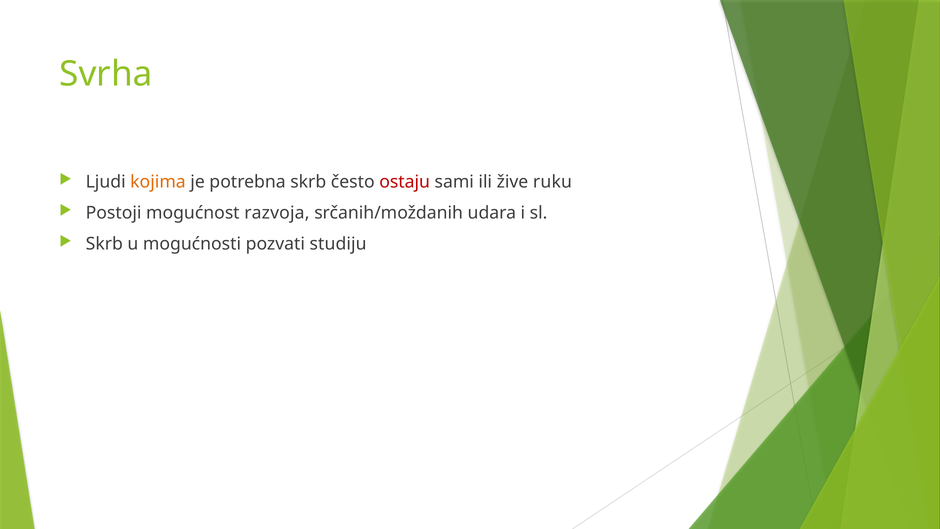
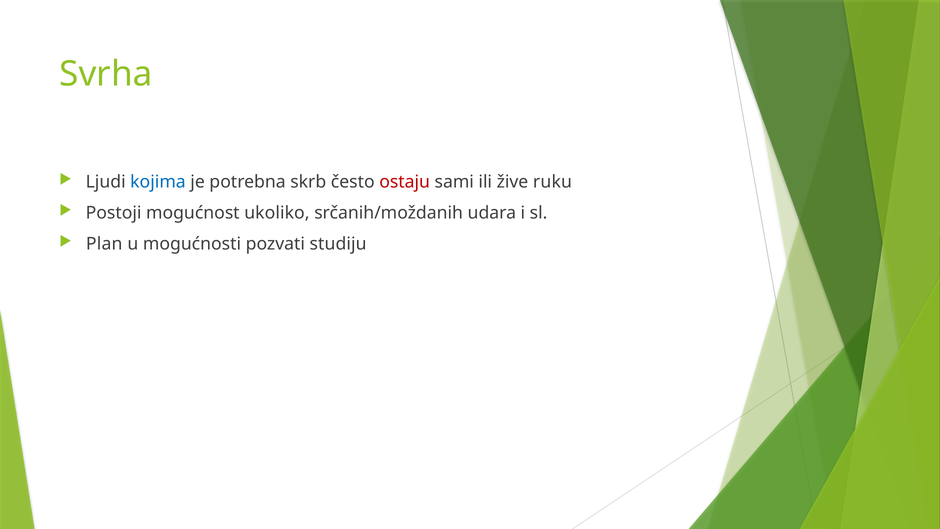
kojima colour: orange -> blue (158, 182)
razvoja: razvoja -> ukoliko (277, 213)
Skrb: Skrb -> Plan (104, 244)
